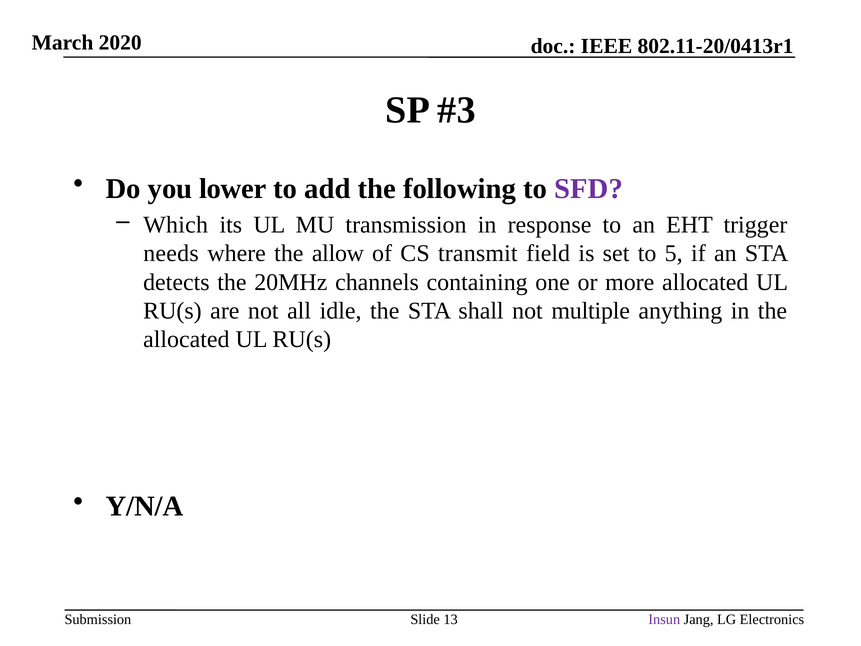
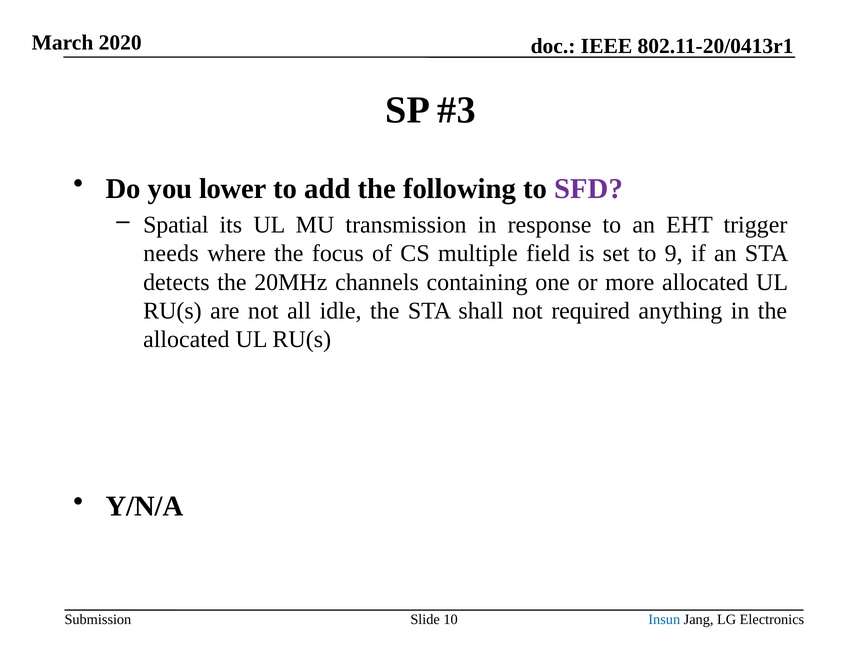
Which: Which -> Spatial (176, 225)
allow: allow -> focus (338, 253)
transmit: transmit -> multiple (478, 253)
5: 5 -> 9 (674, 253)
multiple: multiple -> required (591, 311)
13: 13 -> 10 (451, 619)
Insun colour: purple -> blue (664, 619)
